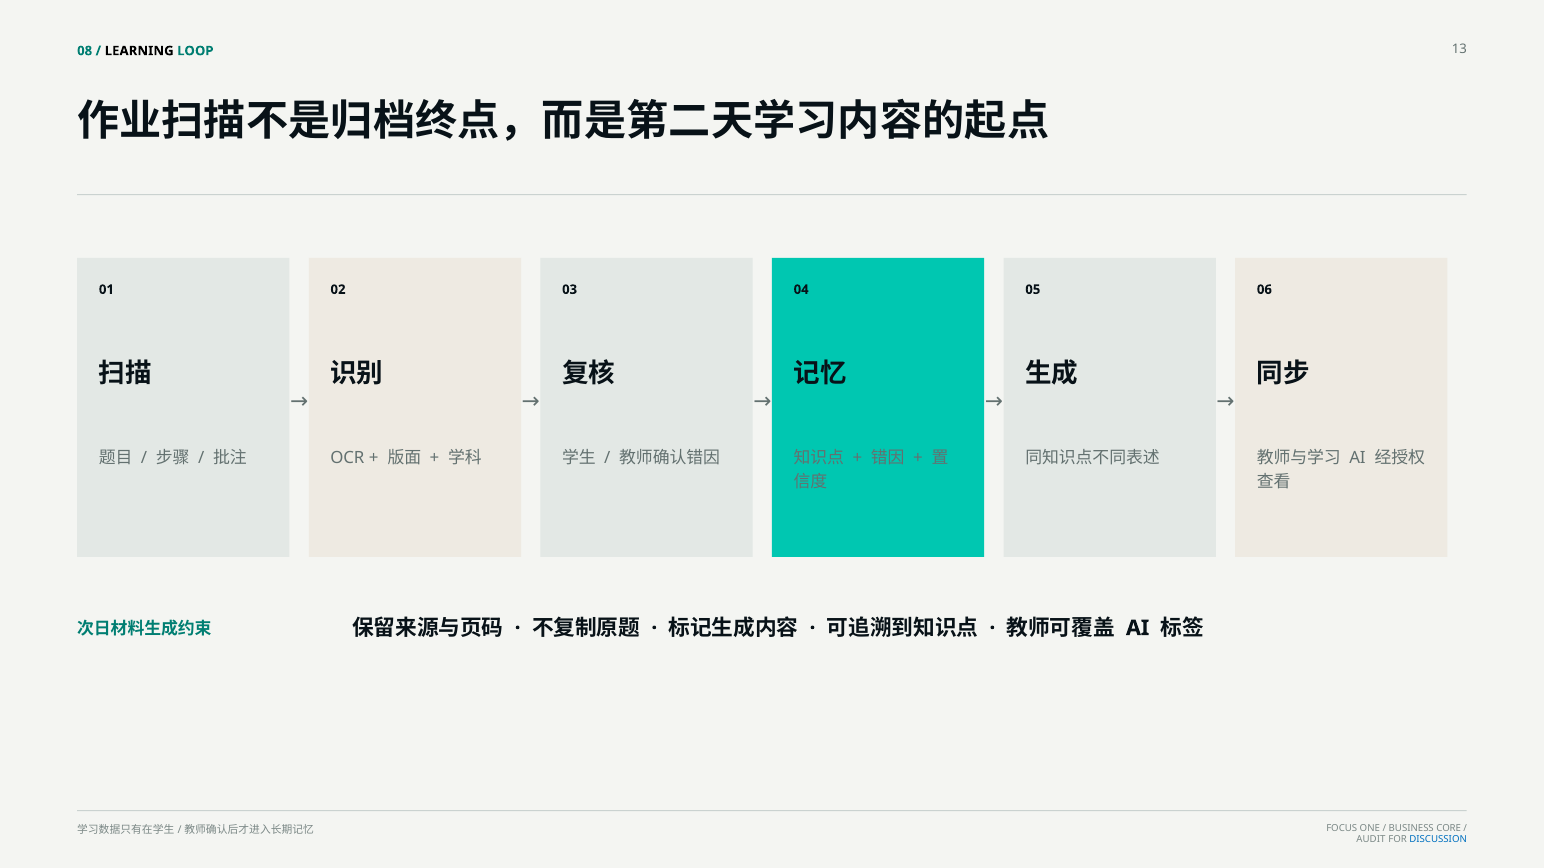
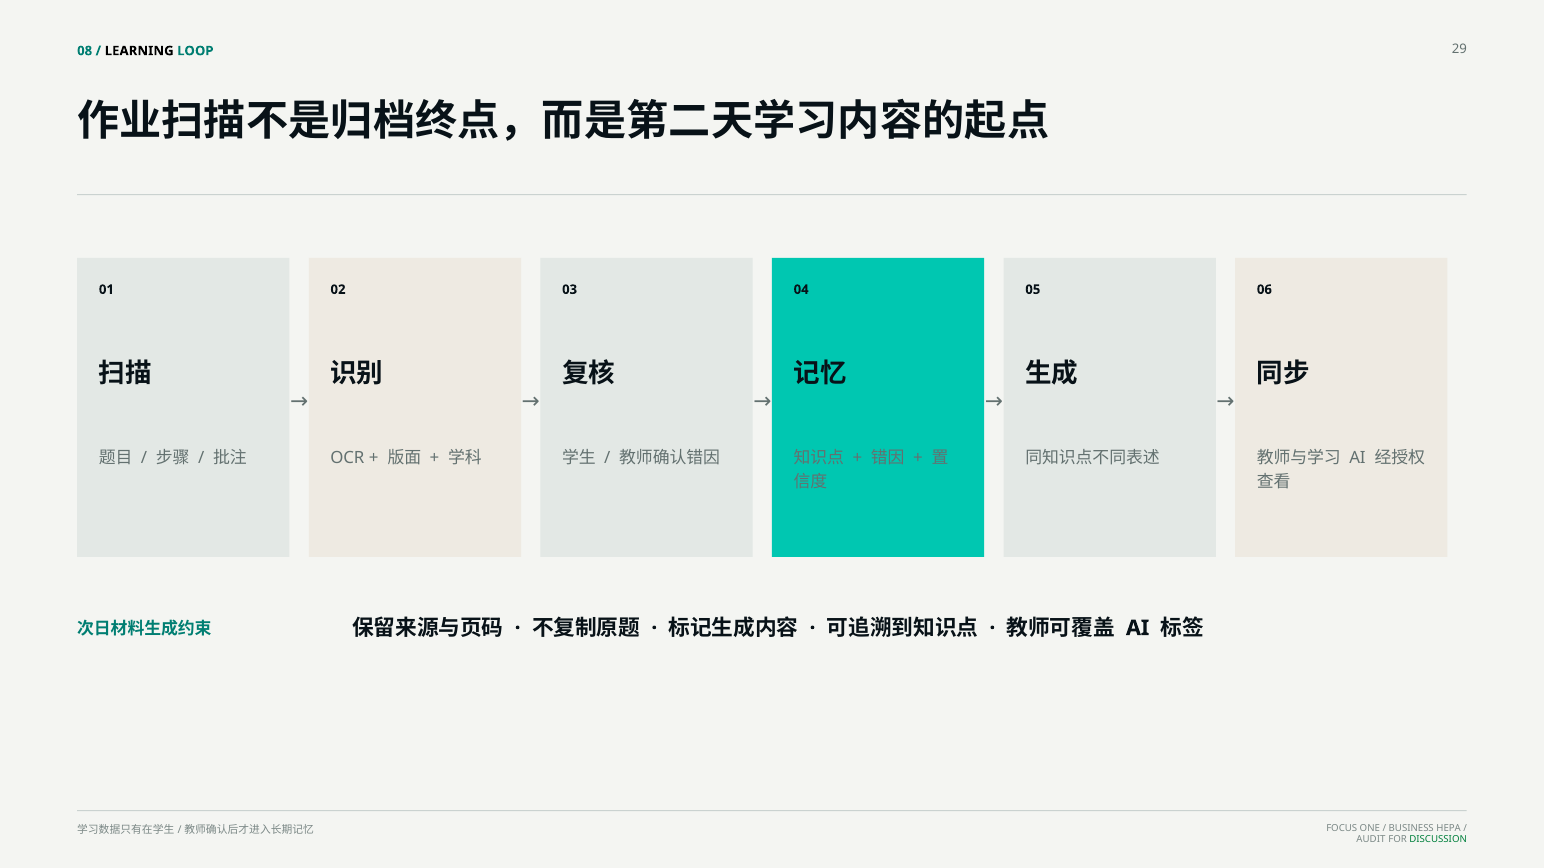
13: 13 -> 29 (1459, 50)
CORE: CORE -> HEPA (1449, 828)
DISCUSSION colour: blue -> green (1438, 840)
